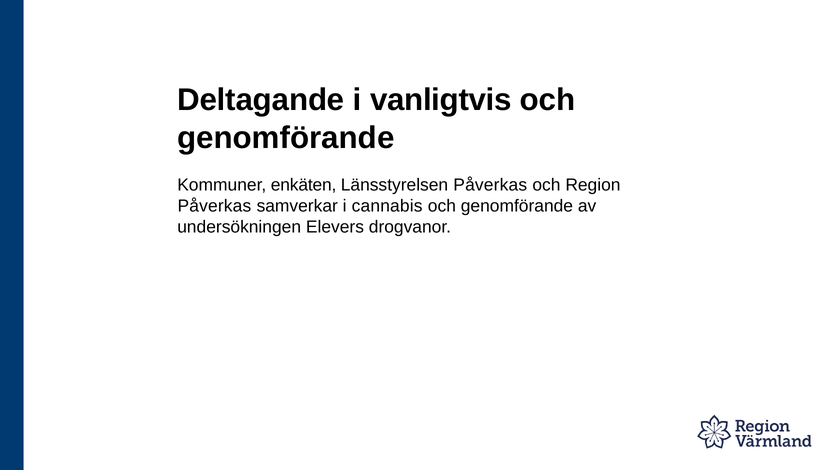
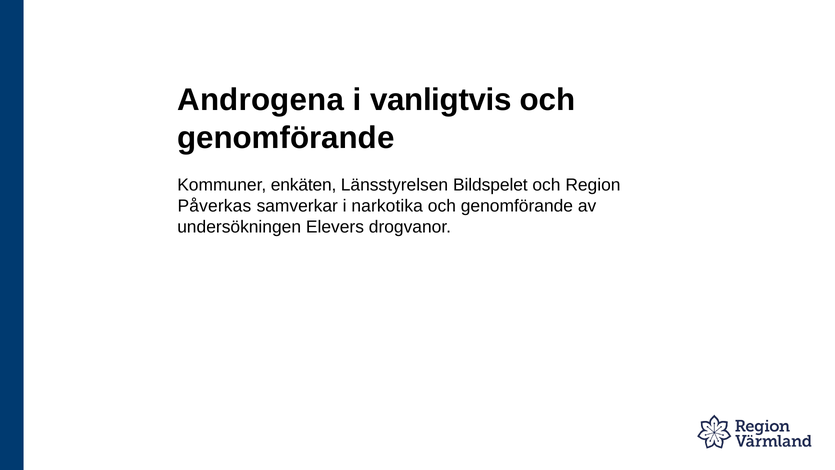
Deltagande: Deltagande -> Androgena (261, 100)
Länsstyrelsen Påverkas: Påverkas -> Bildspelet (490, 185)
cannabis: cannabis -> narkotika (387, 206)
